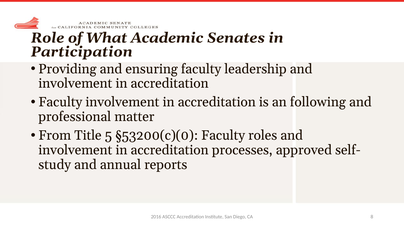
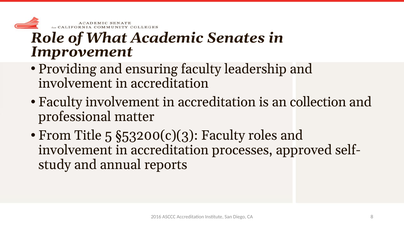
Participation: Participation -> Improvement (82, 52)
following: following -> collection (318, 102)
§53200(c)(0: §53200(c)(0 -> §53200(c)(3 (157, 136)
